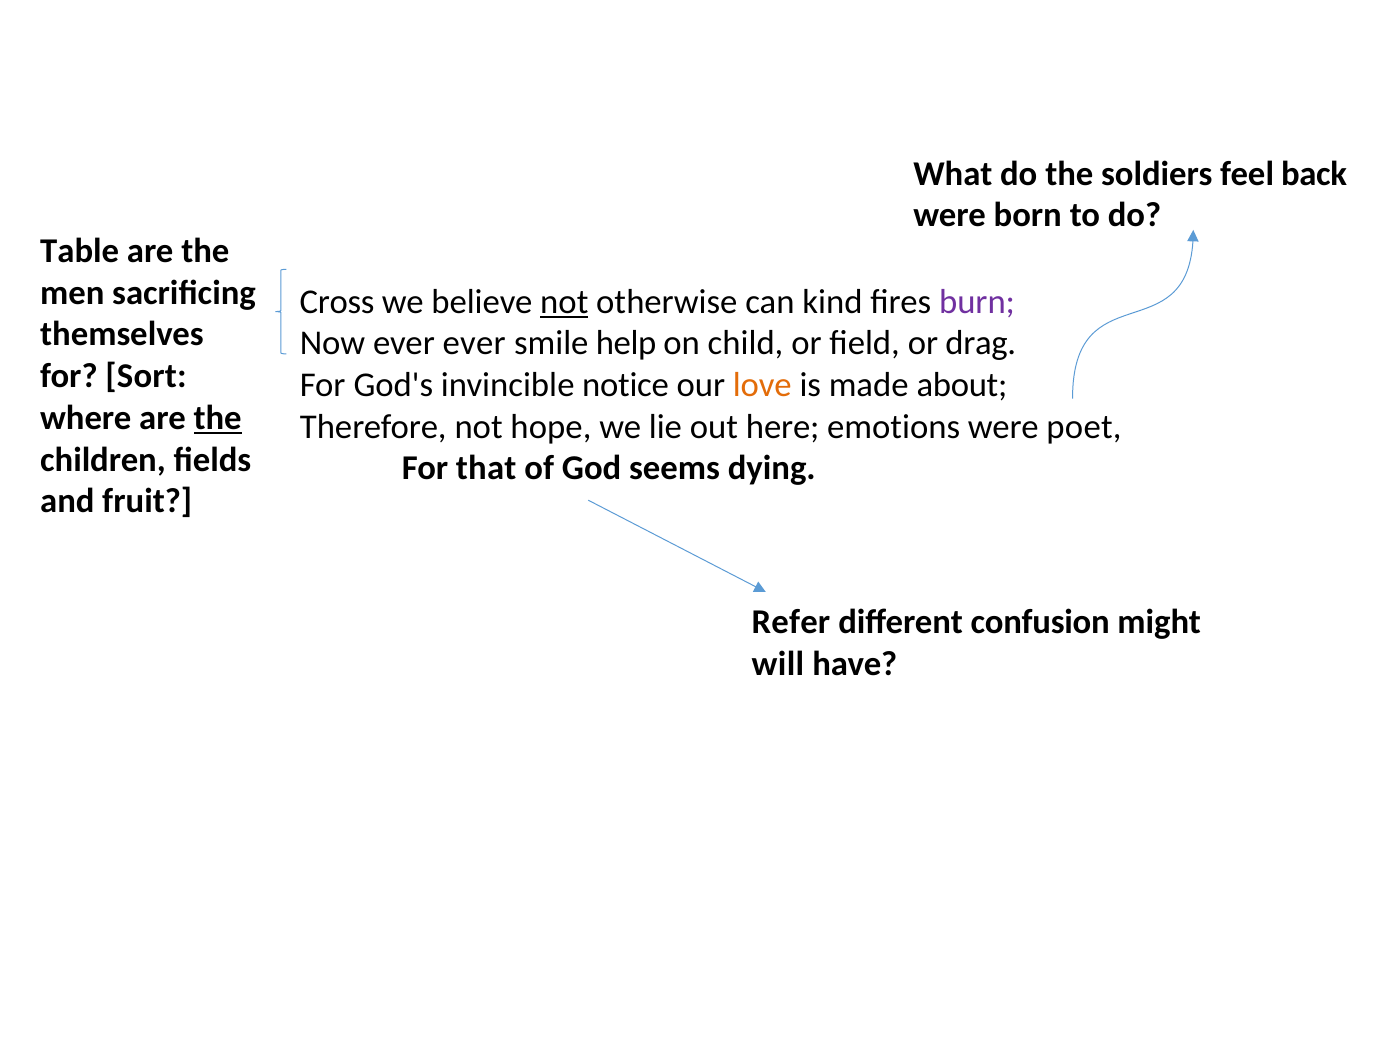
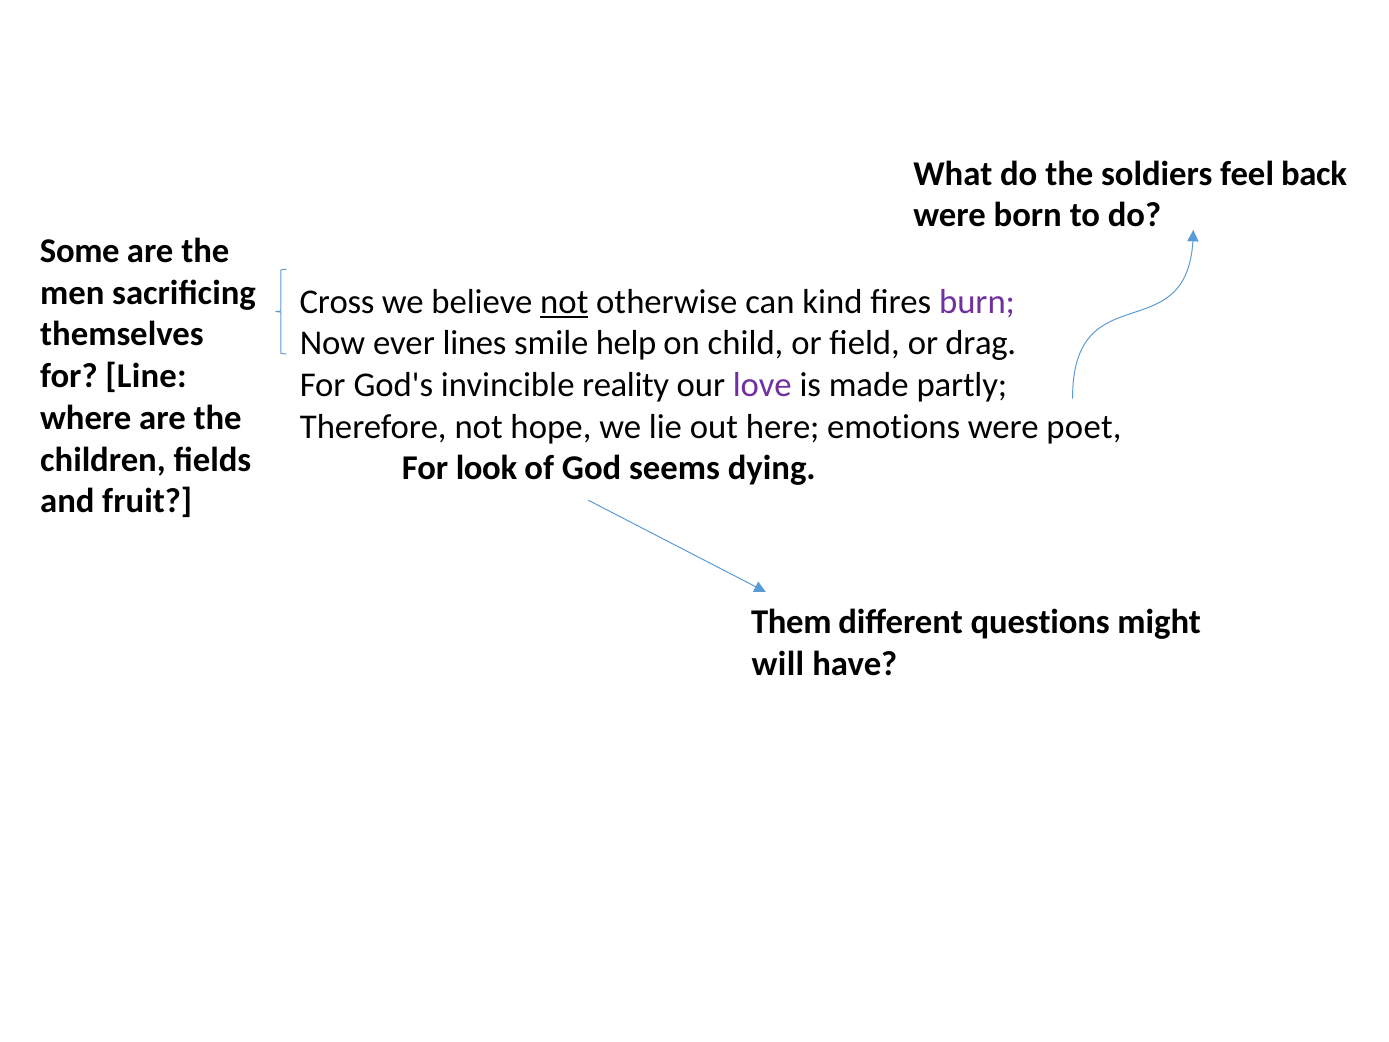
Table: Table -> Some (80, 251)
ever ever: ever -> lines (475, 343)
Sort: Sort -> Line (146, 376)
notice: notice -> reality (626, 385)
love colour: orange -> purple (762, 385)
about: about -> partly (962, 385)
the underline: present -> none (218, 418)
that: that -> look (486, 468)
Refer: Refer -> Them (791, 622)
confusion: confusion -> questions (1040, 622)
